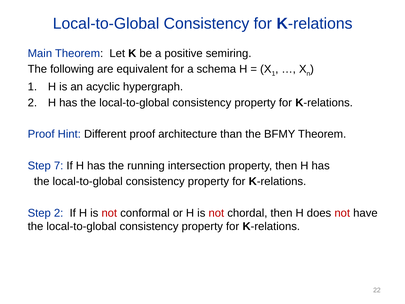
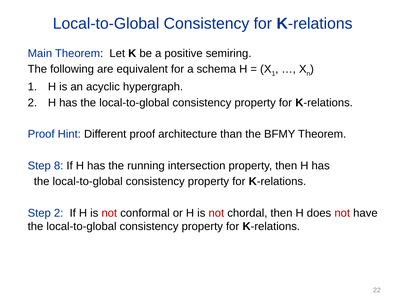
7: 7 -> 8 (59, 166)
